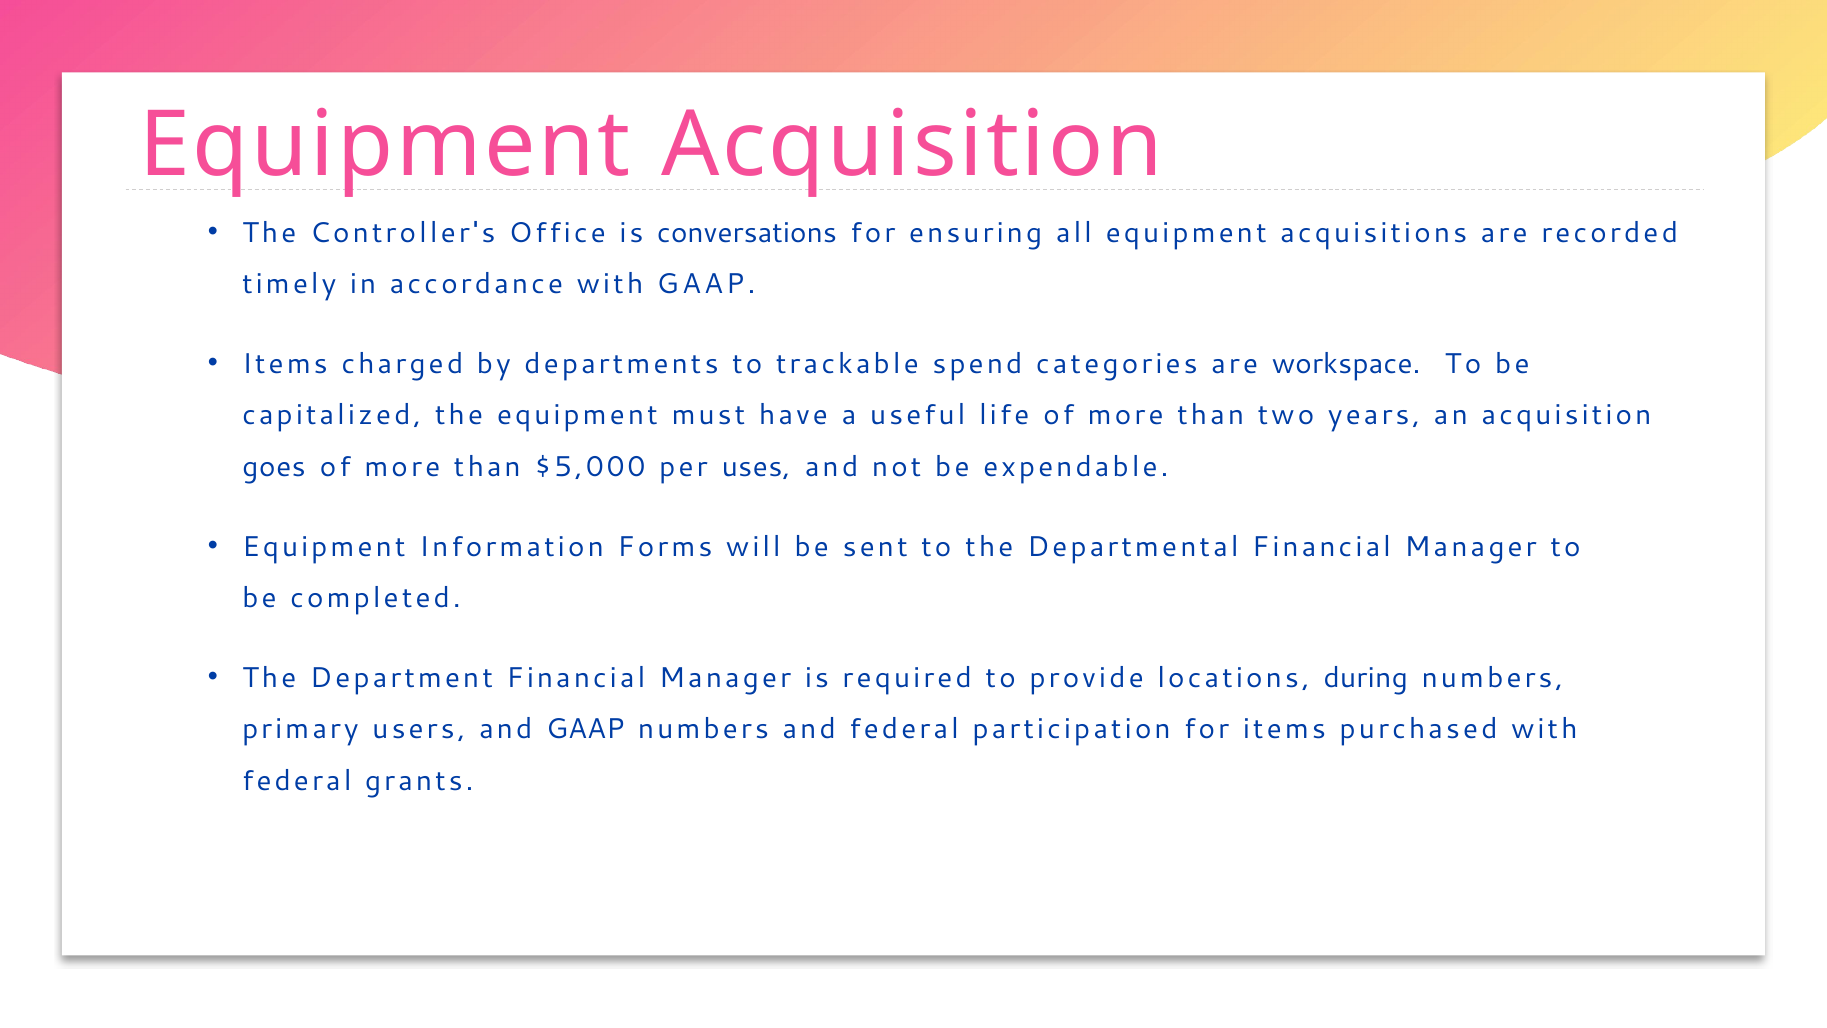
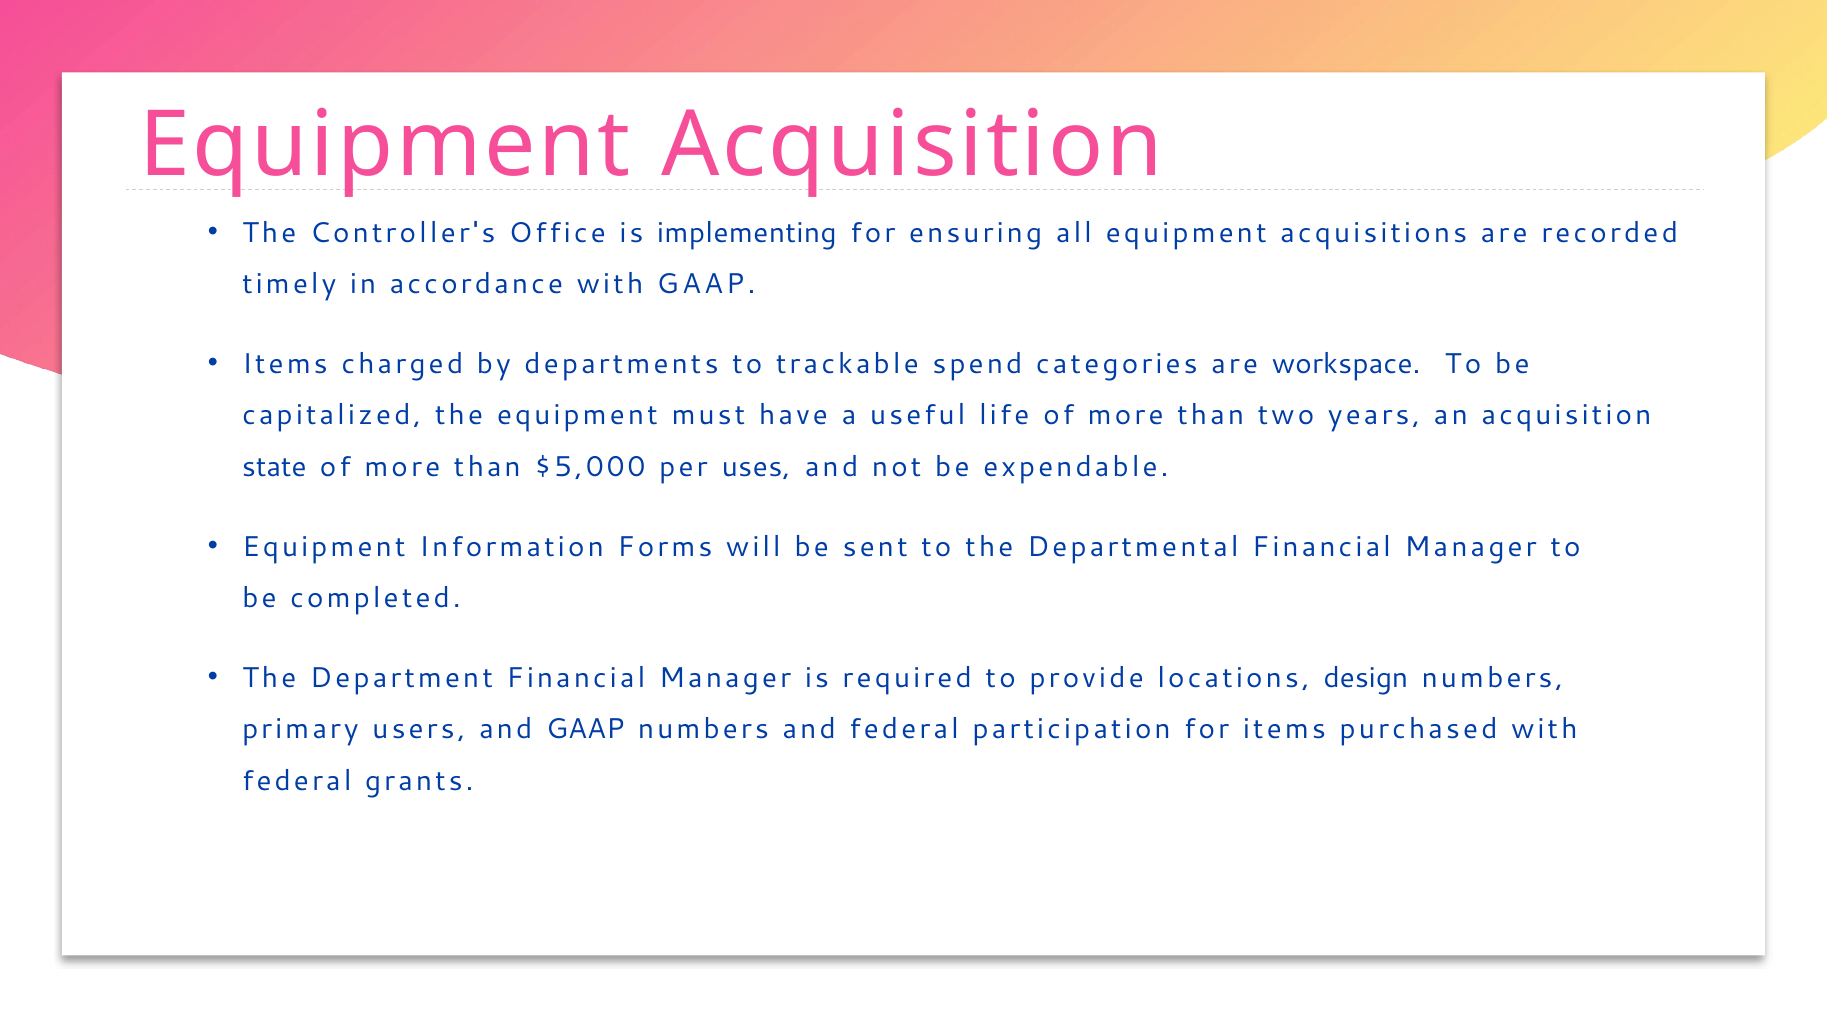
conversations: conversations -> implementing (747, 233)
goes: goes -> state (274, 467)
during: during -> design (1366, 678)
